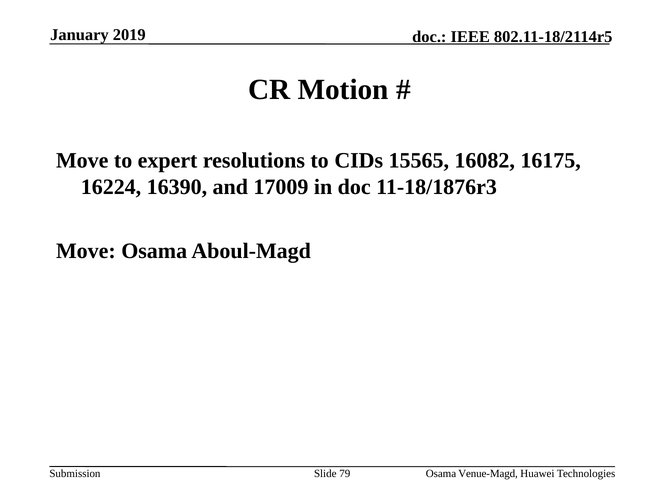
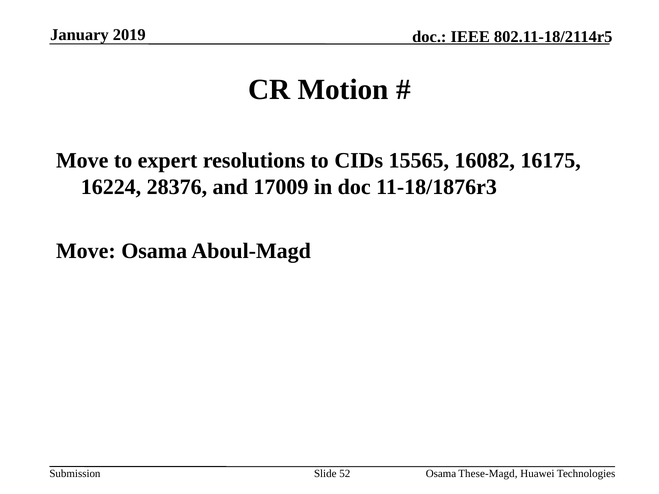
16390: 16390 -> 28376 (177, 187)
79: 79 -> 52 (345, 474)
Venue-Magd: Venue-Magd -> These-Magd (488, 474)
